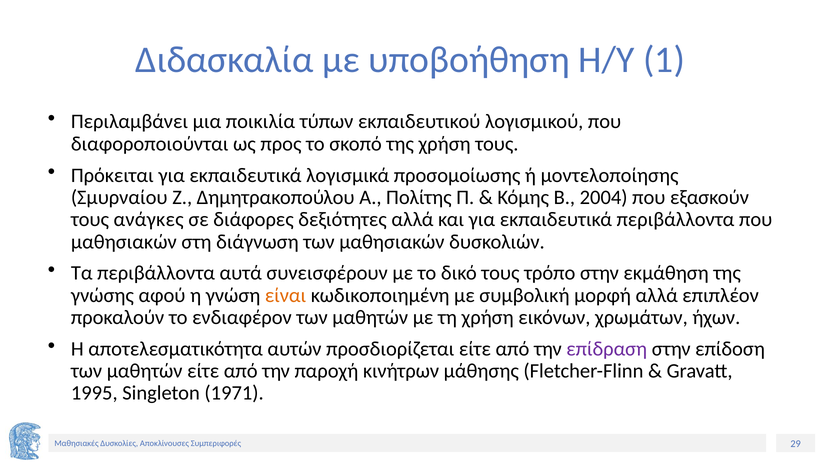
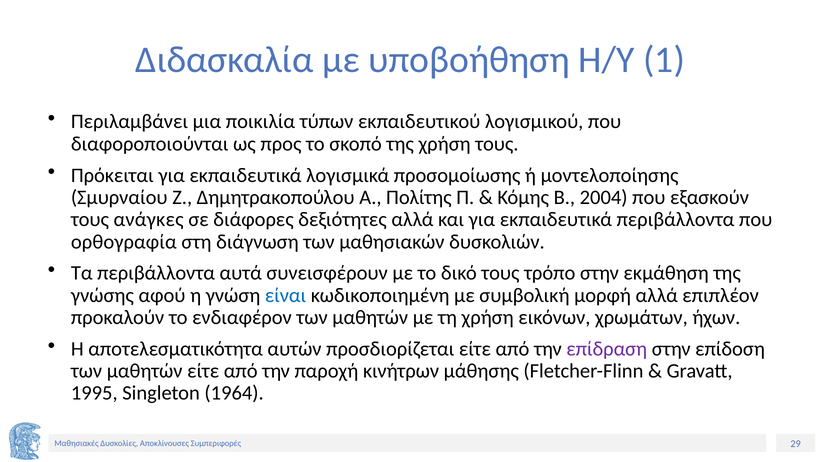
μαθησιακών: μαθησιακών -> ορθογραφία (124, 242)
είναι colour: orange -> blue (286, 295)
1971: 1971 -> 1964 (234, 393)
